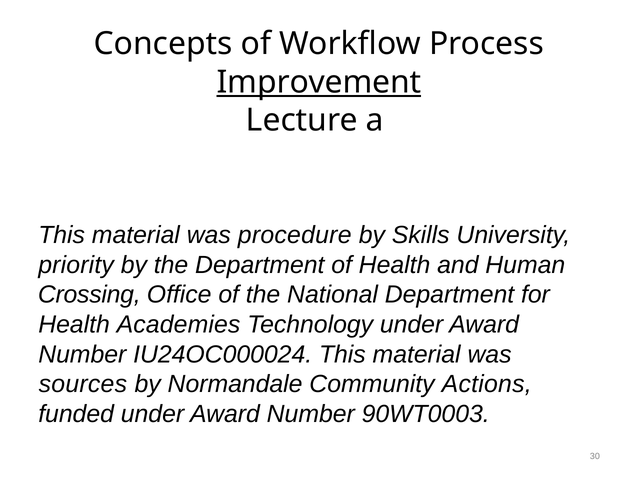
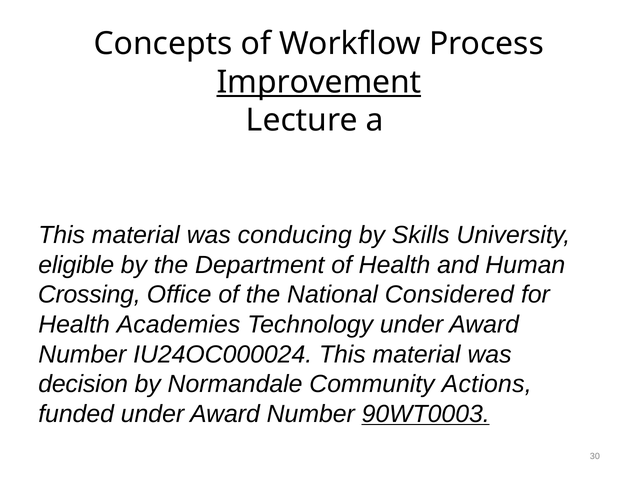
procedure: procedure -> conducing (295, 236)
priority: priority -> eligible (76, 265)
National Department: Department -> Considered (449, 295)
sources: sources -> decision (83, 384)
90WT0003 underline: none -> present (426, 414)
